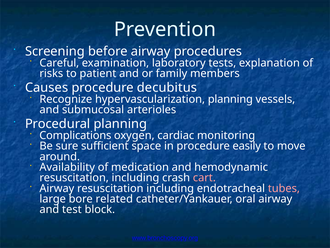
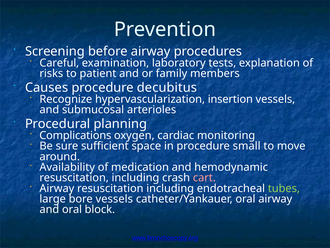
hypervascularization planning: planning -> insertion (230, 99)
easily: easily -> small (247, 146)
tubes colour: pink -> light green (284, 188)
bore related: related -> vessels (114, 199)
and test: test -> oral (72, 209)
